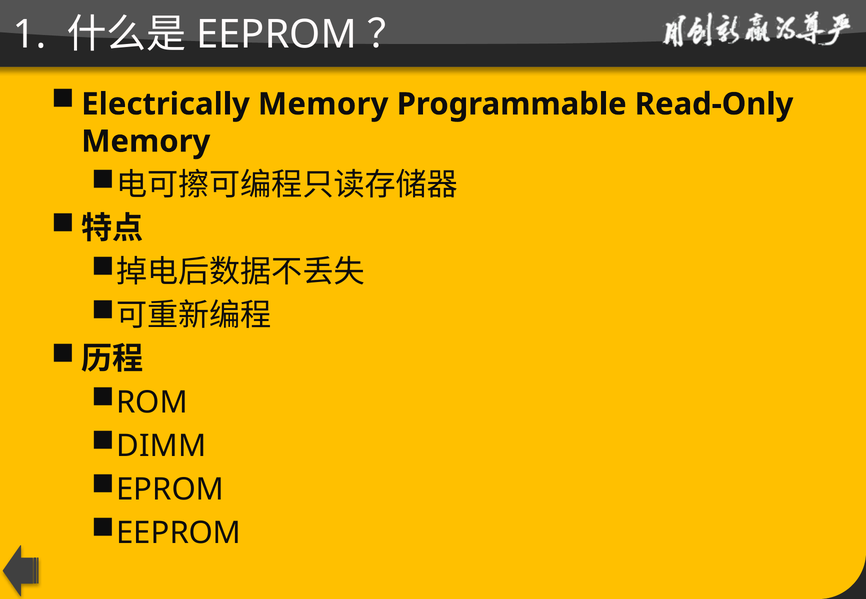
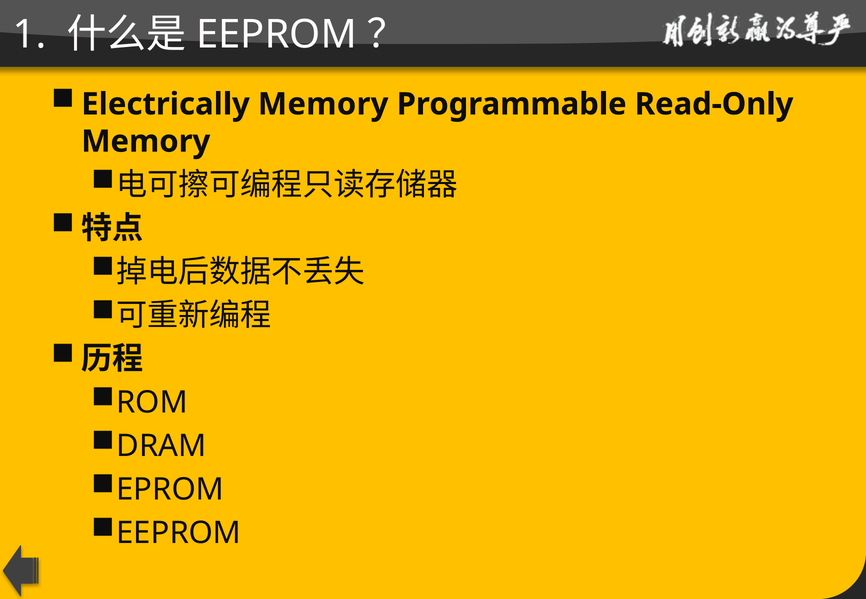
DIMM: DIMM -> DRAM (161, 446)
